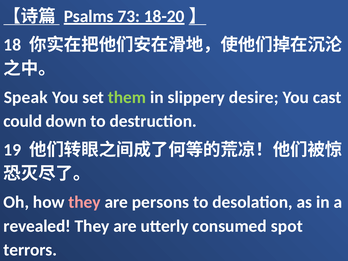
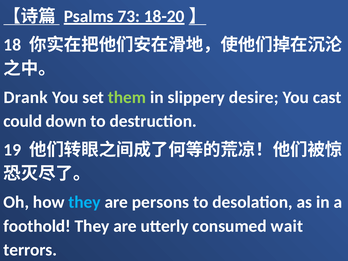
Speak: Speak -> Drank (26, 97)
they colour: pink -> light blue (85, 202)
revealed: revealed -> foothold (37, 226)
spot: spot -> wait (287, 226)
